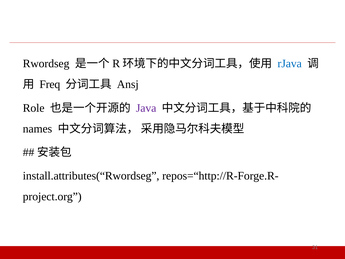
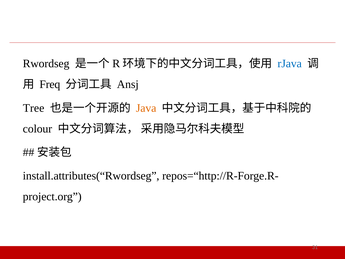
Role: Role -> Tree (34, 108)
Java colour: purple -> orange (146, 108)
names: names -> colour (37, 129)
